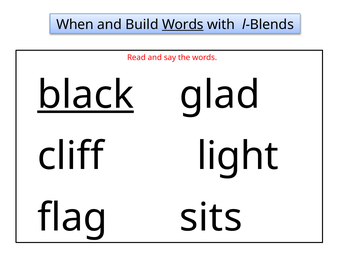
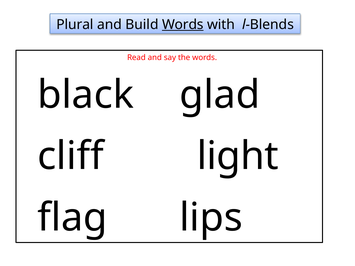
When: When -> Plural (75, 25)
black underline: present -> none (86, 95)
sits: sits -> lips (211, 218)
